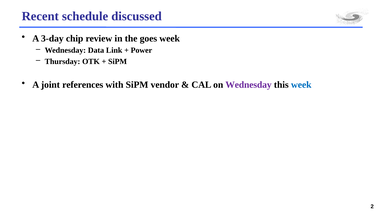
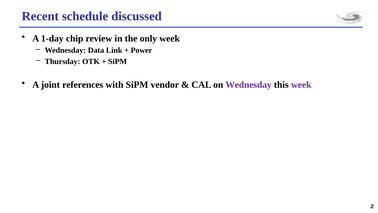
3-day: 3-day -> 1-day (52, 38)
goes: goes -> only (148, 38)
week colour: blue -> purple (301, 85)
